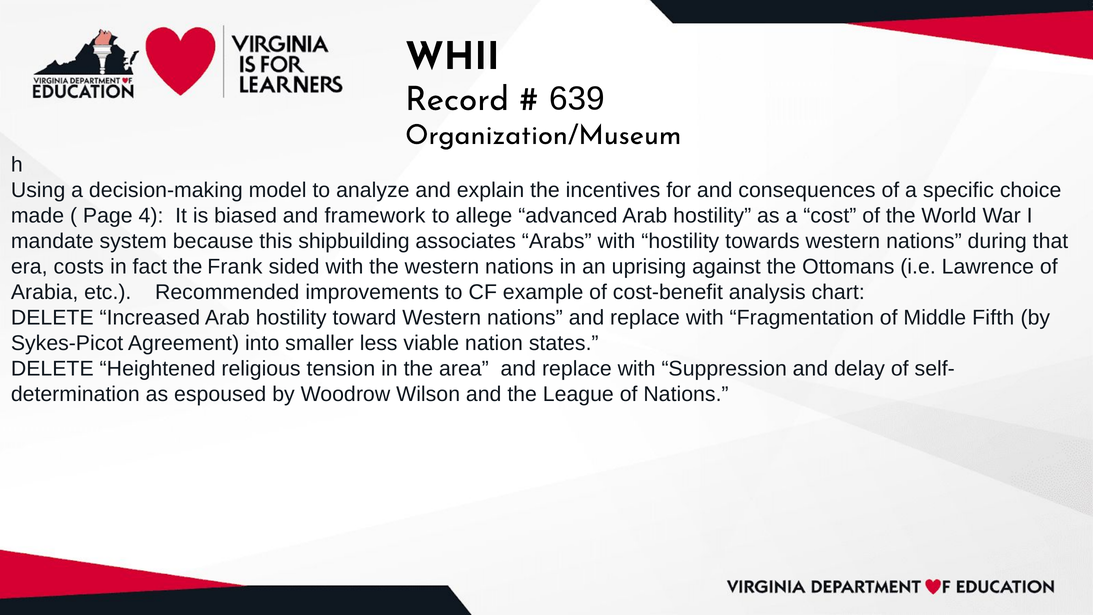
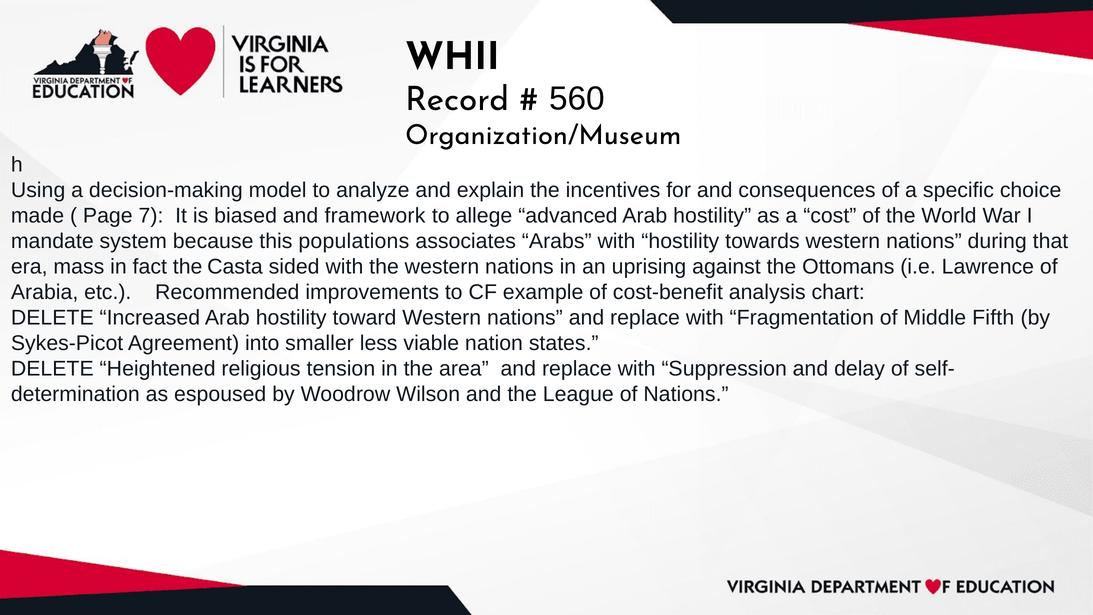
639: 639 -> 560 (577, 99)
4: 4 -> 7 (151, 216)
shipbuilding: shipbuilding -> populations (354, 241)
costs: costs -> mass (79, 267)
Frank: Frank -> Casta (235, 267)
